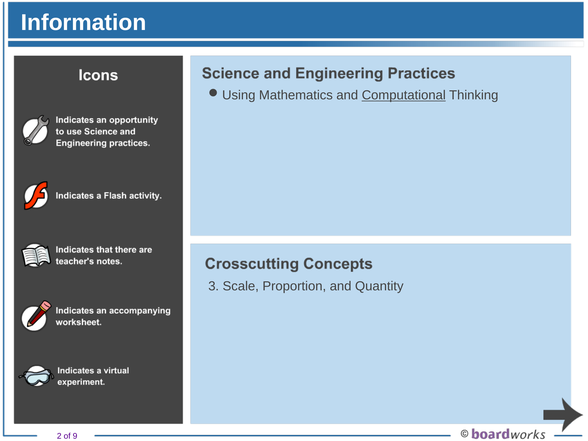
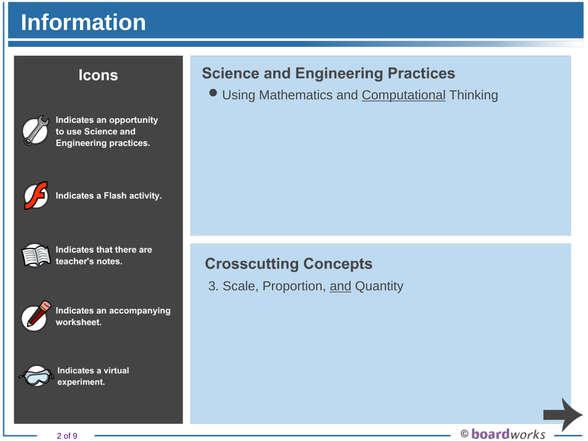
and underline: none -> present (341, 286)
